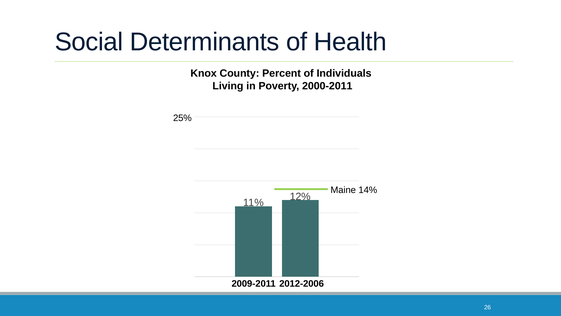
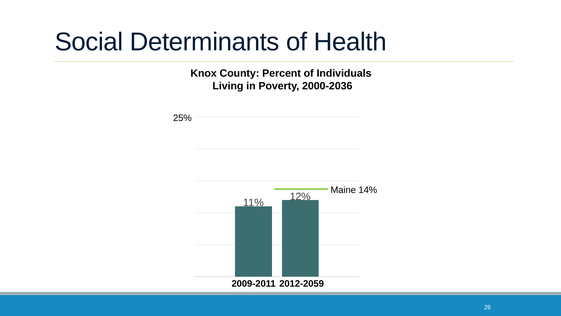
2000-2011: 2000-2011 -> 2000-2036 (327, 86)
2012-2006: 2012-2006 -> 2012-2059 (302, 283)
